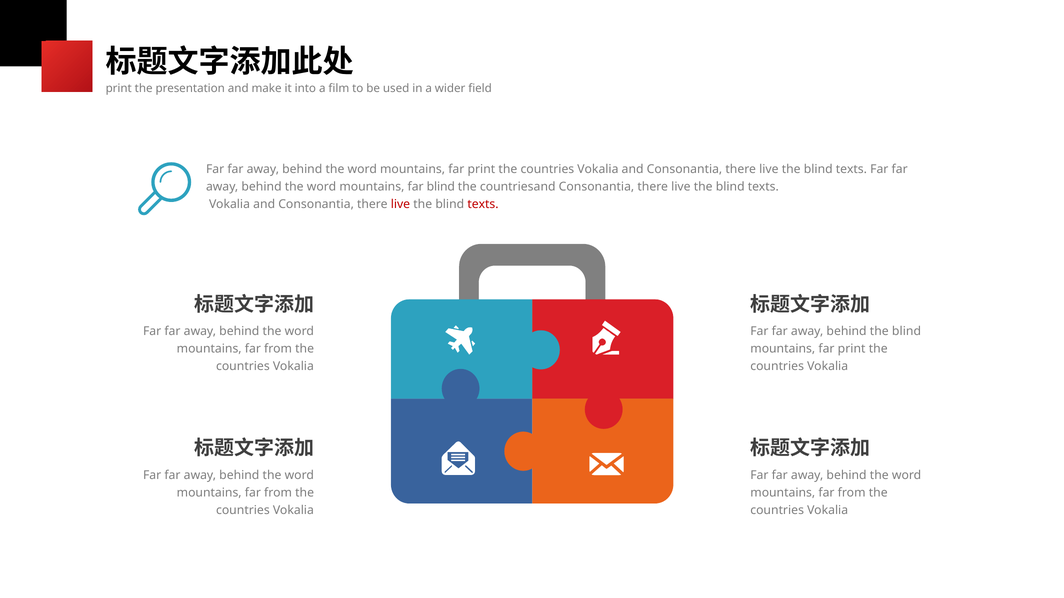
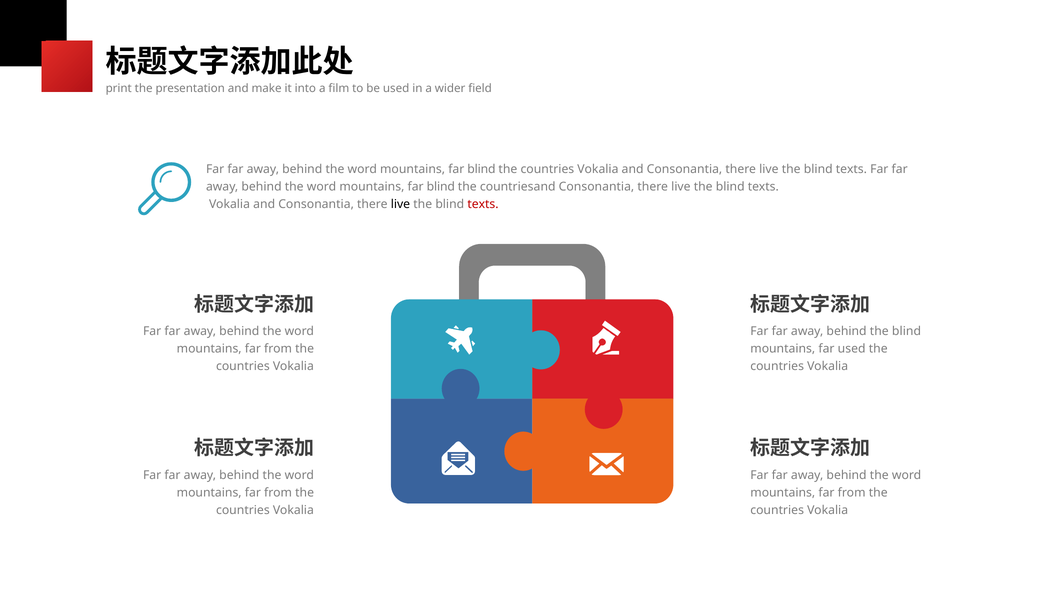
print: print -> blind (481, 169)
live colour: red -> black (400, 204)
print: print -> used (852, 349)
